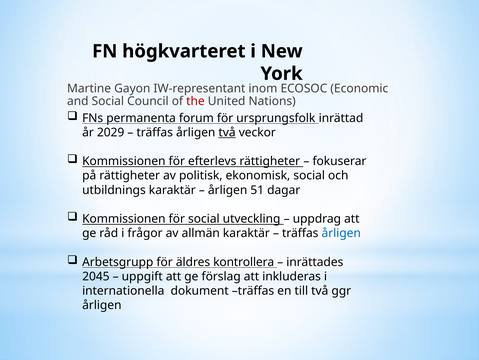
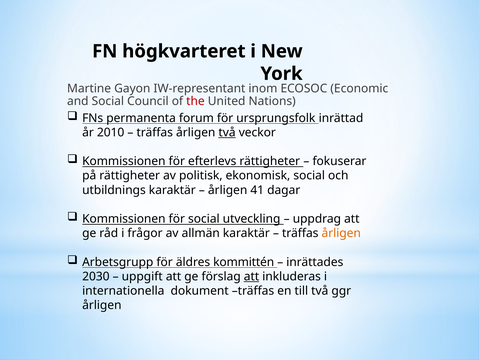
2029: 2029 -> 2010 (111, 132)
51: 51 -> 41 (257, 190)
årligen colour: blue -> orange (341, 233)
kontrollera: kontrollera -> kommittén (244, 262)
2045: 2045 -> 2030 (96, 276)
att underline: none -> present (251, 276)
